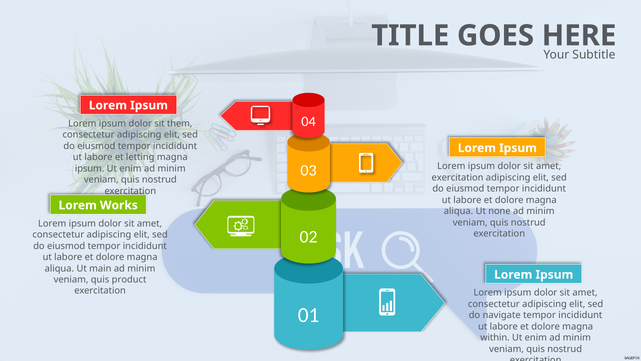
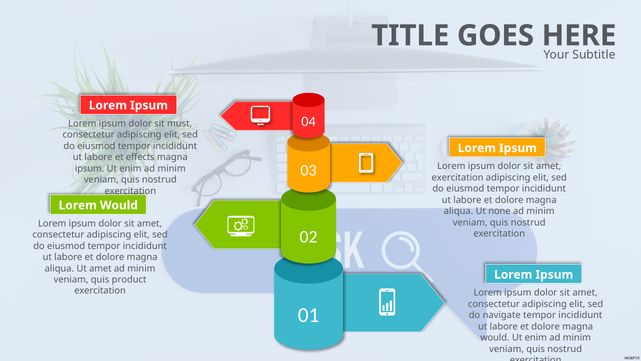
them: them -> must (180, 123)
letting: letting -> effects (140, 157)
Lorem Works: Works -> Would (119, 205)
Ut main: main -> amet (100, 268)
within: within -> would (495, 337)
